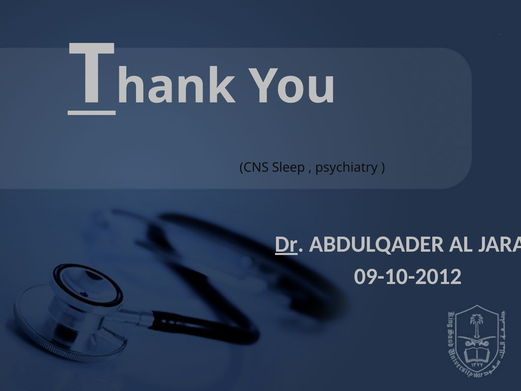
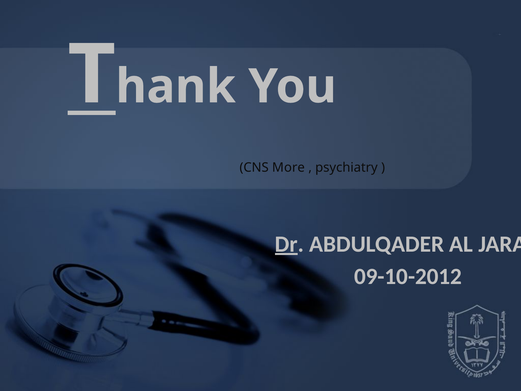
Sleep: Sleep -> More (288, 168)
